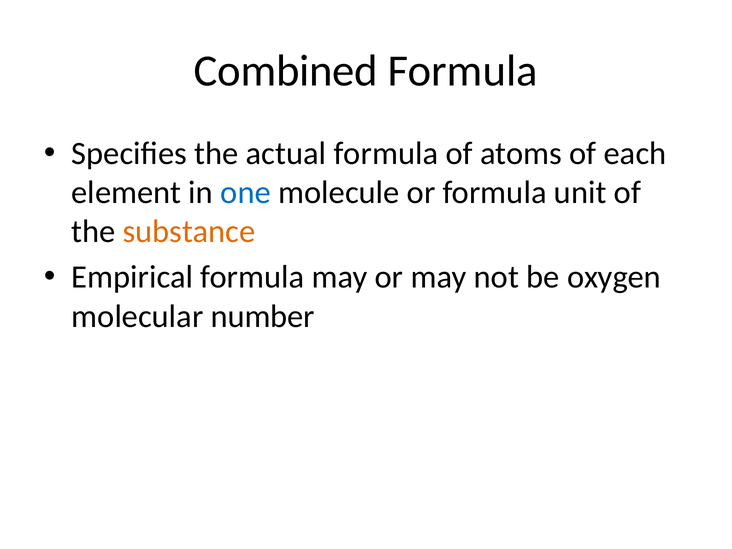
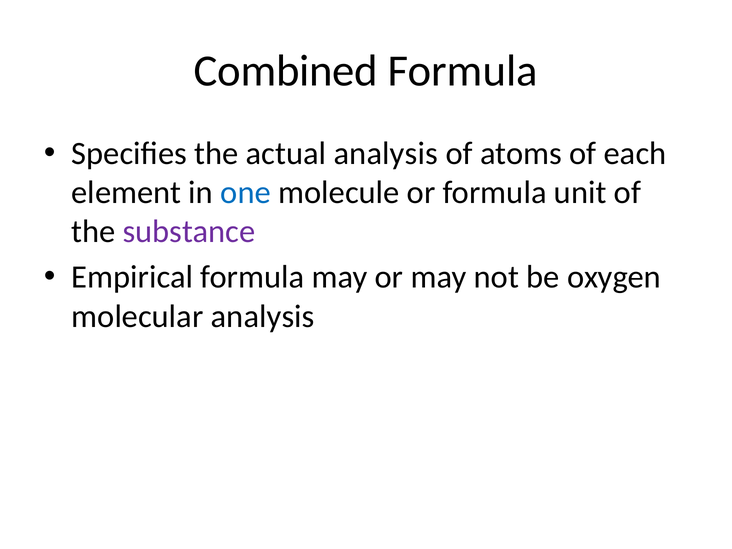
actual formula: formula -> analysis (386, 154)
substance colour: orange -> purple (189, 232)
molecular number: number -> analysis (263, 316)
